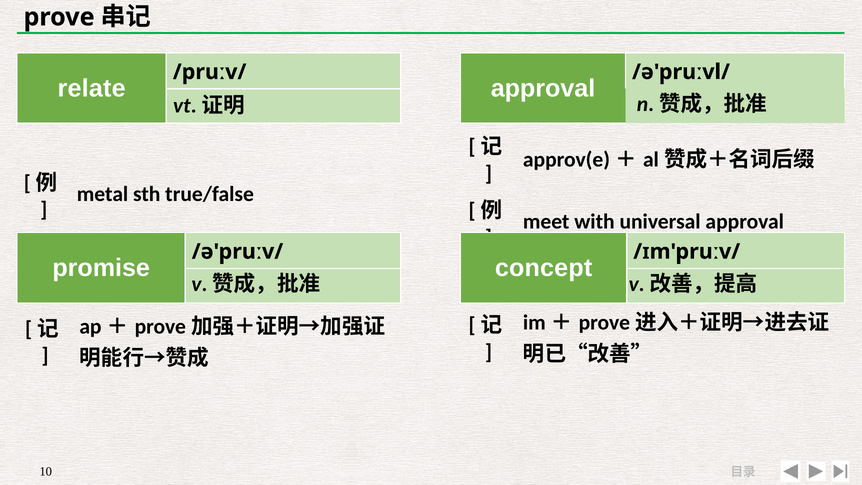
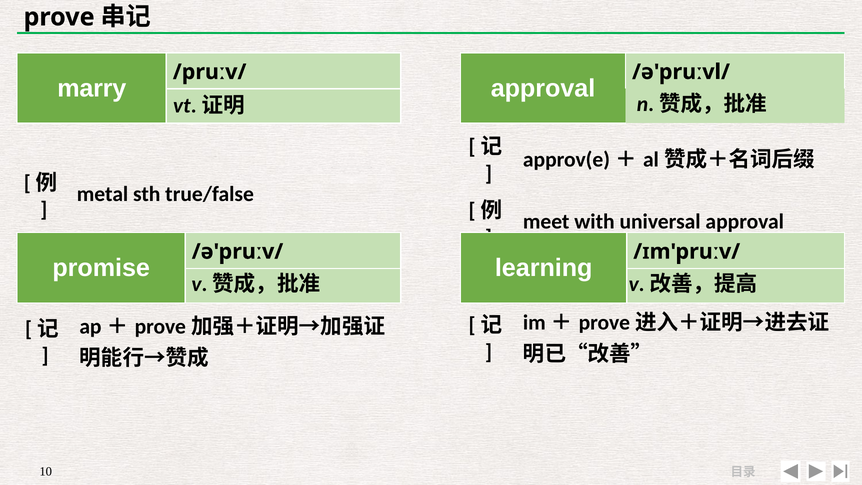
relate: relate -> marry (92, 88)
concept: concept -> learning (544, 268)
